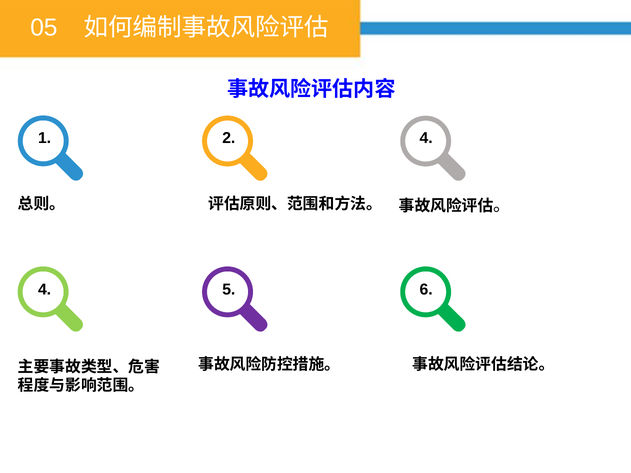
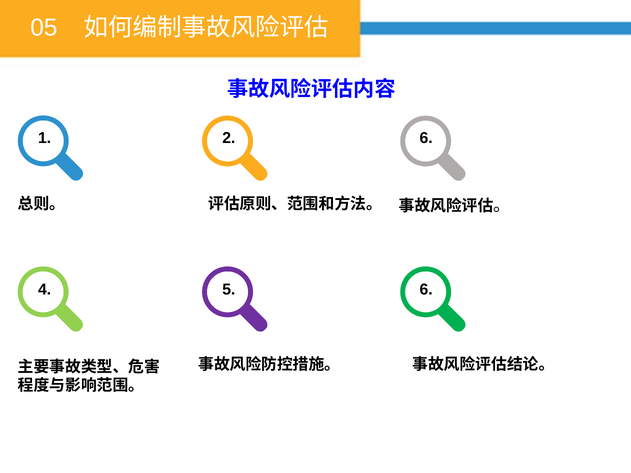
2 4: 4 -> 6 (426, 138)
